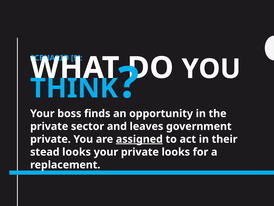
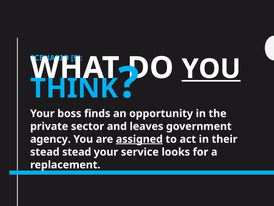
YOU underline: none -> present (211, 69)
private: private -> agency (50, 139)
stead looks: looks -> stead (77, 152)
your private: private -> service (140, 152)
